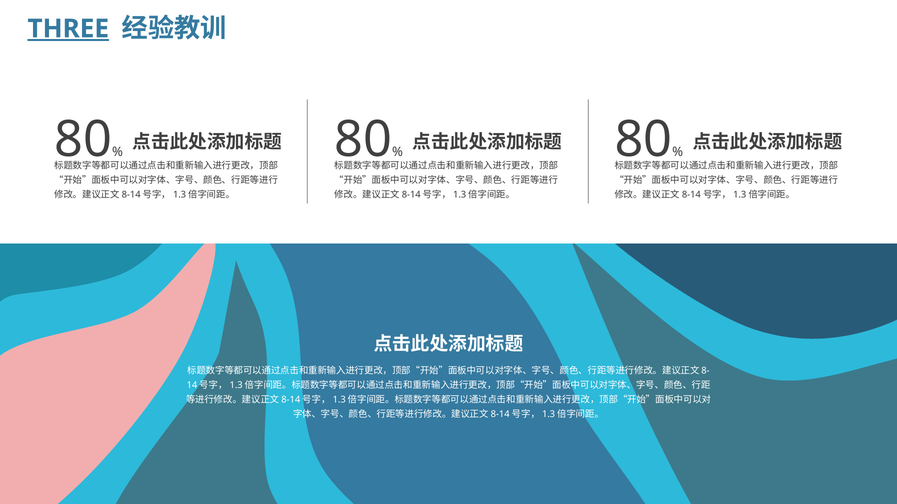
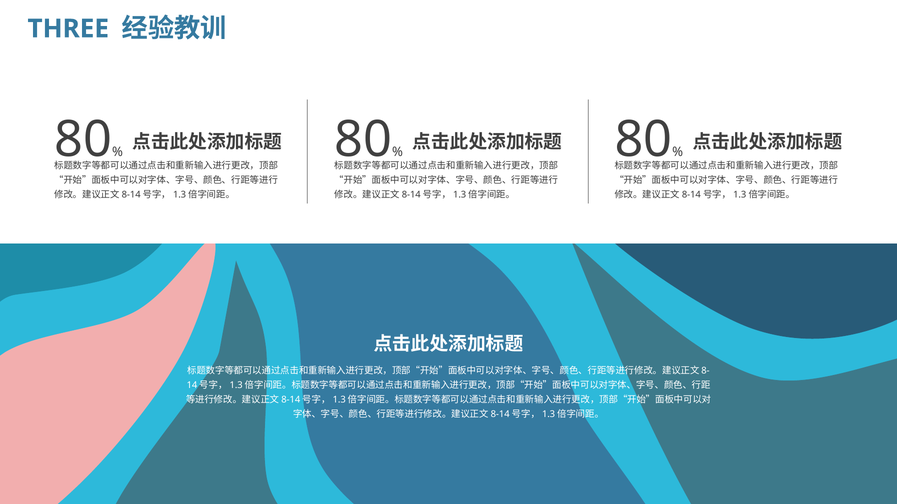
THREE underline: present -> none (68, 29)
